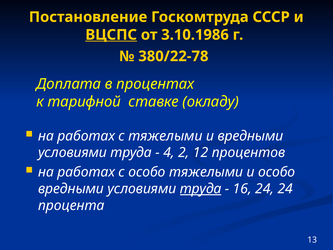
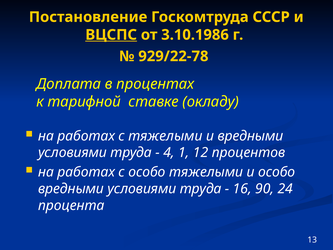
380/22-78: 380/22-78 -> 929/22-78 (173, 56)
2: 2 -> 1 (184, 152)
труда underline: present -> none (201, 189)
16 24: 24 -> 90 (265, 189)
